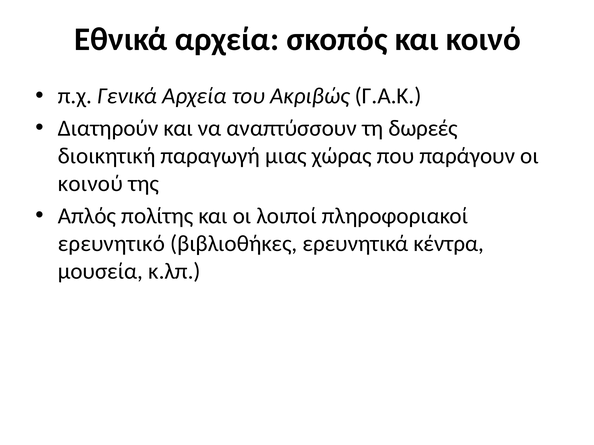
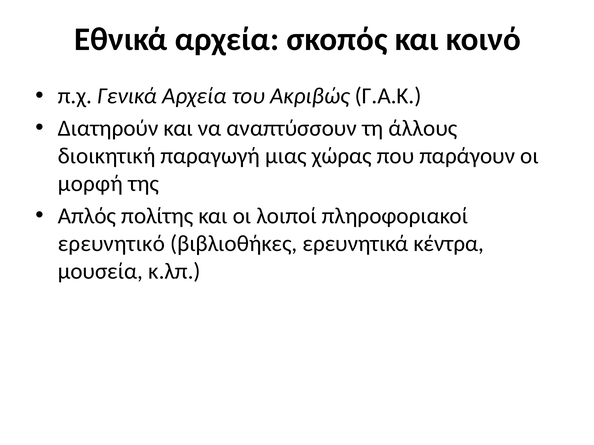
δωρεές: δωρεές -> άλλους (423, 128)
κοινού: κοινού -> μορφή (90, 184)
